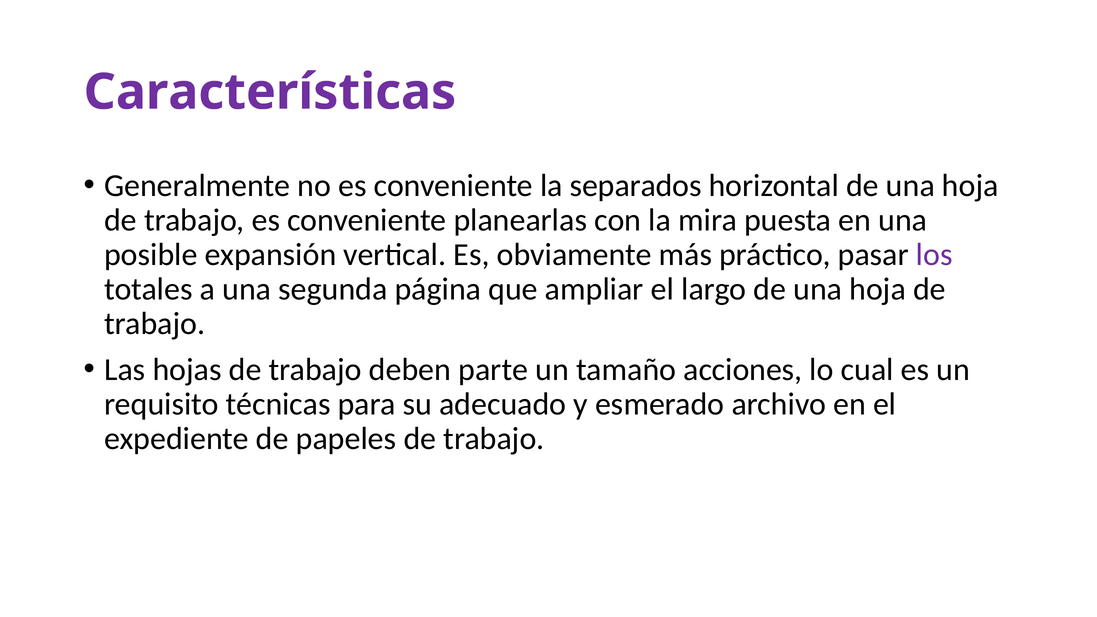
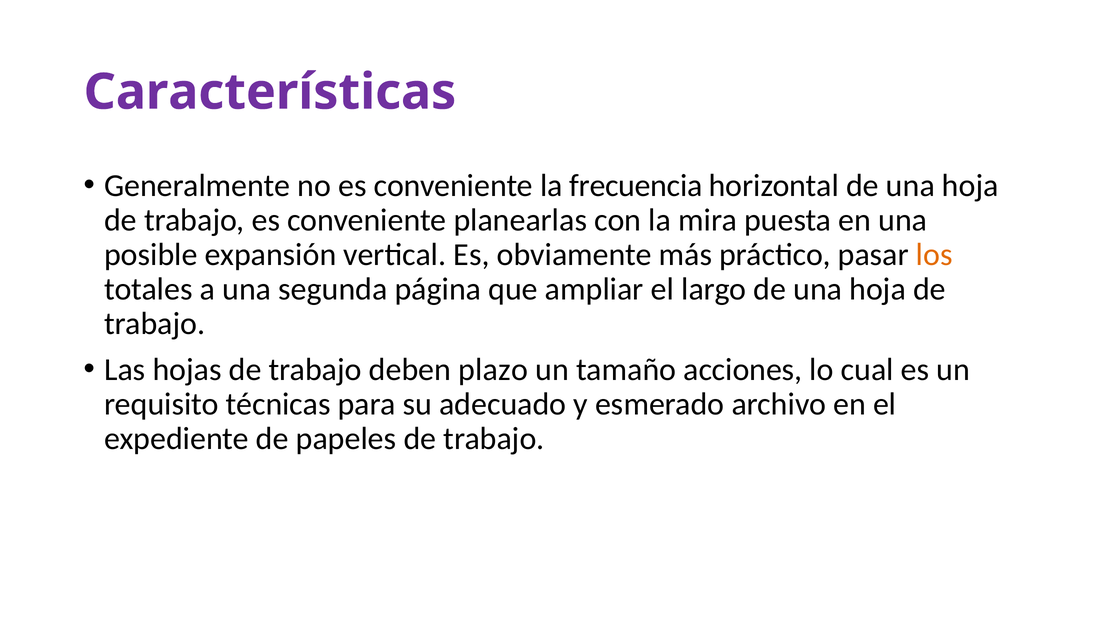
separados: separados -> frecuencia (636, 185)
los colour: purple -> orange (934, 255)
parte: parte -> plazo (493, 370)
